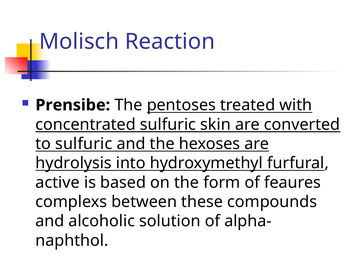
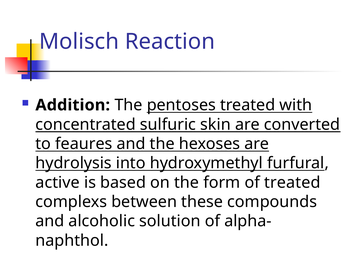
Prensibe: Prensibe -> Addition (73, 105)
to sulfuric: sulfuric -> feaures (84, 144)
of feaures: feaures -> treated (292, 183)
